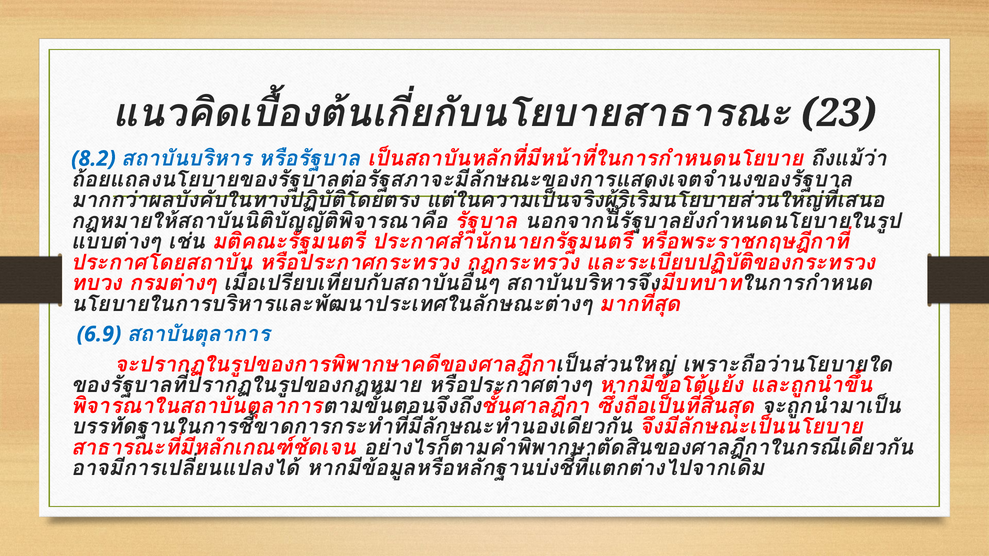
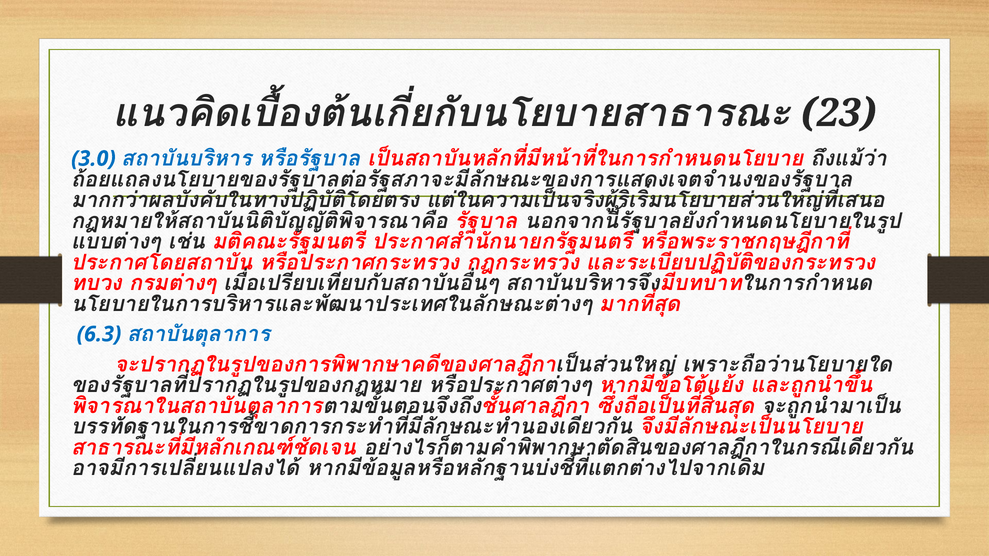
8.2: 8.2 -> 3.0 (93, 159)
6.9: 6.9 -> 6.3 (99, 334)
